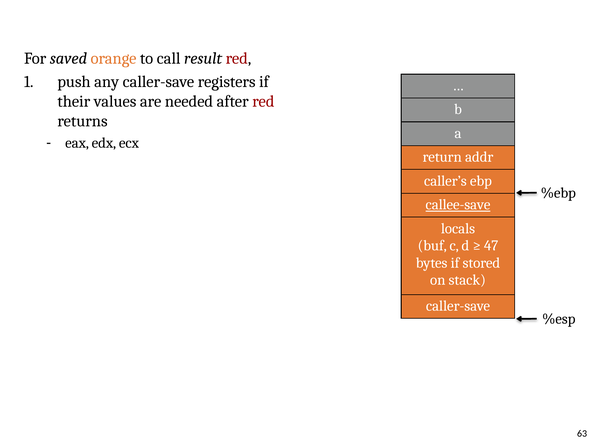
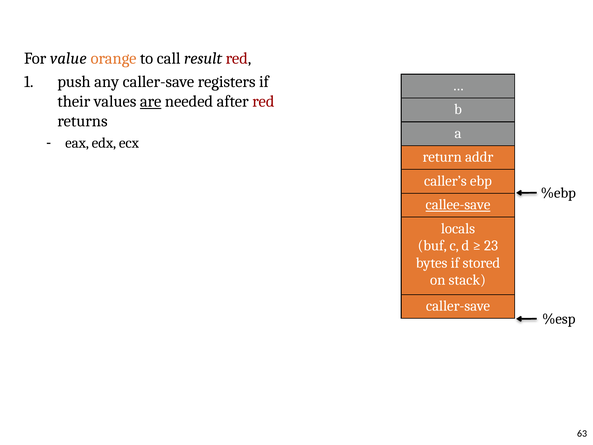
saved: saved -> value (68, 58)
are underline: none -> present (151, 101)
47: 47 -> 23 (491, 246)
